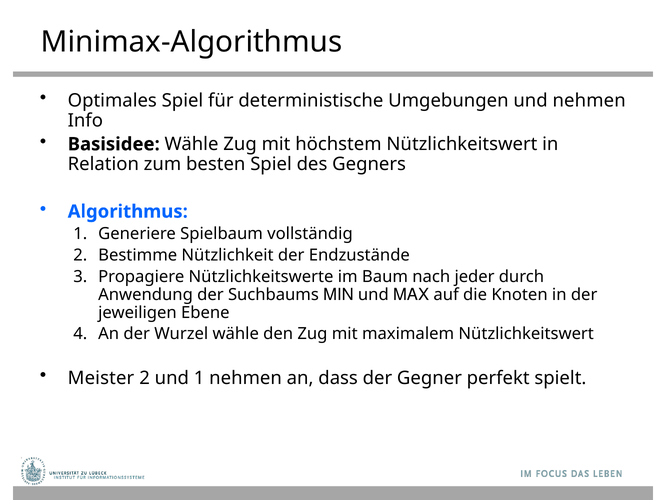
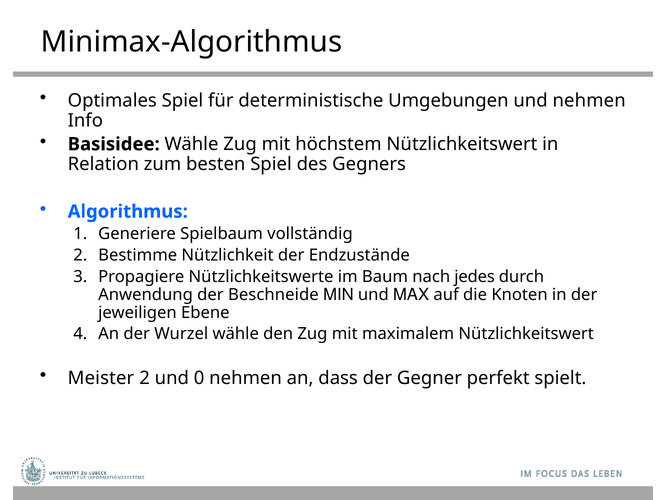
jeder: jeder -> jedes (475, 276)
Suchbaums: Suchbaums -> Beschneide (273, 294)
und 1: 1 -> 0 (199, 378)
